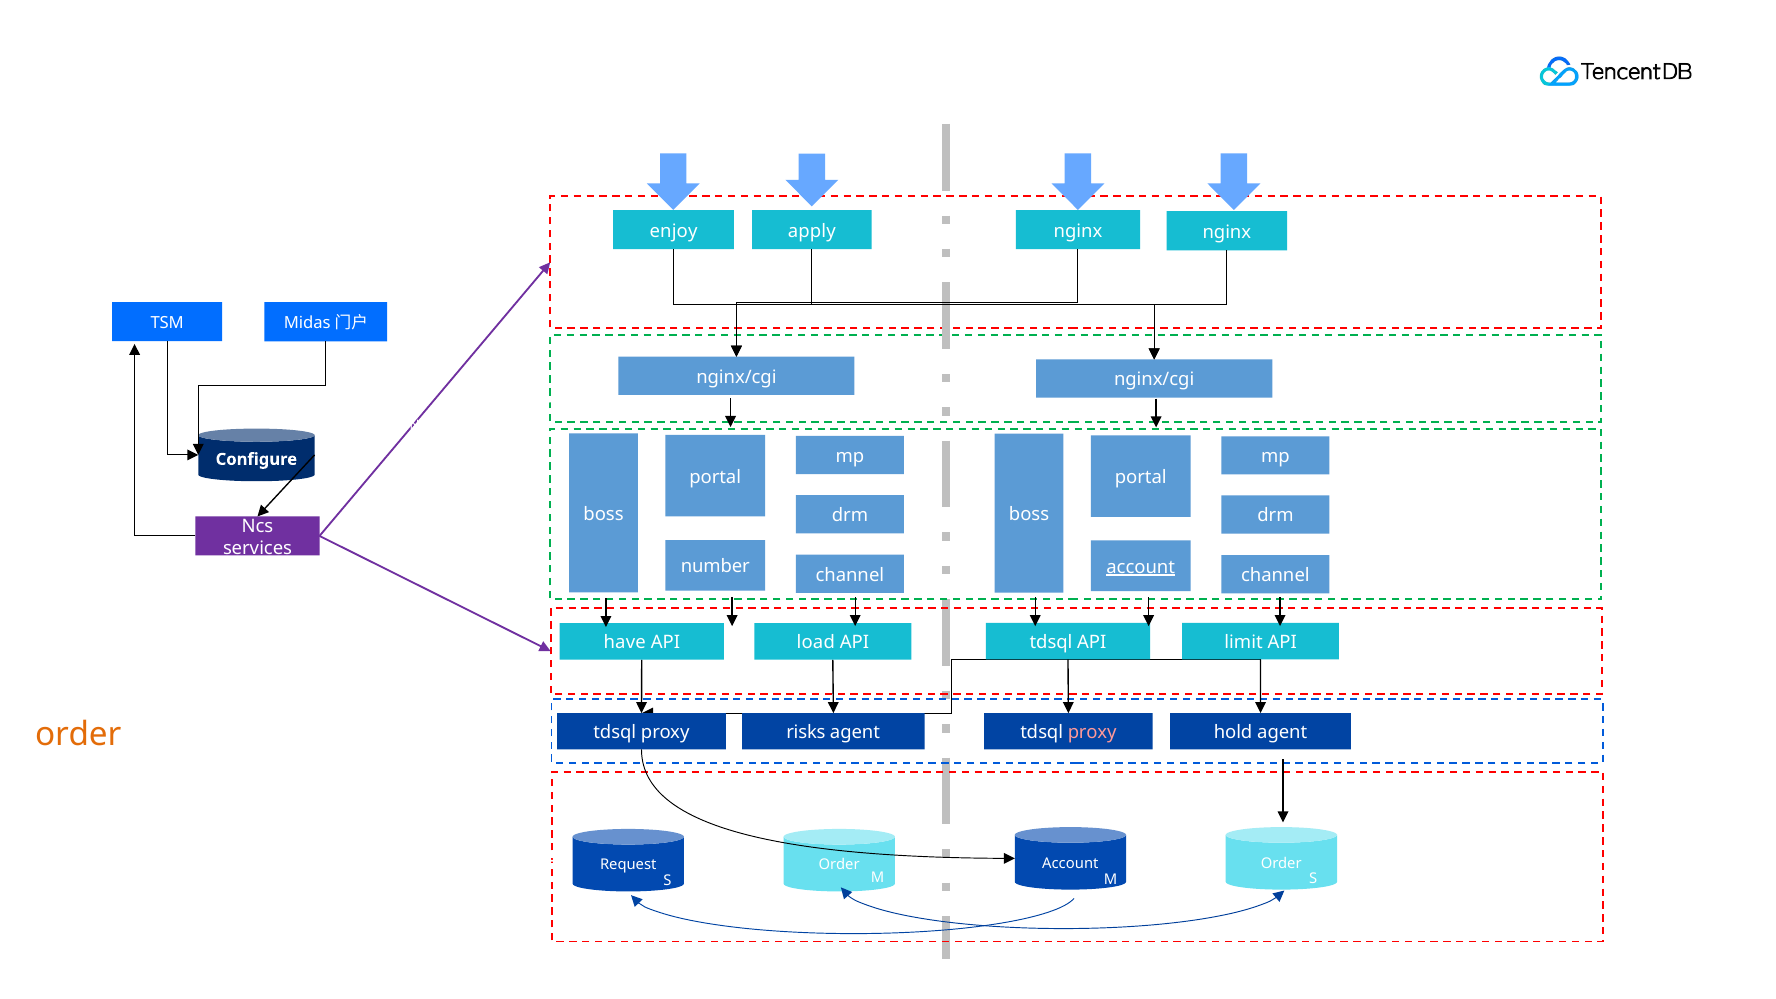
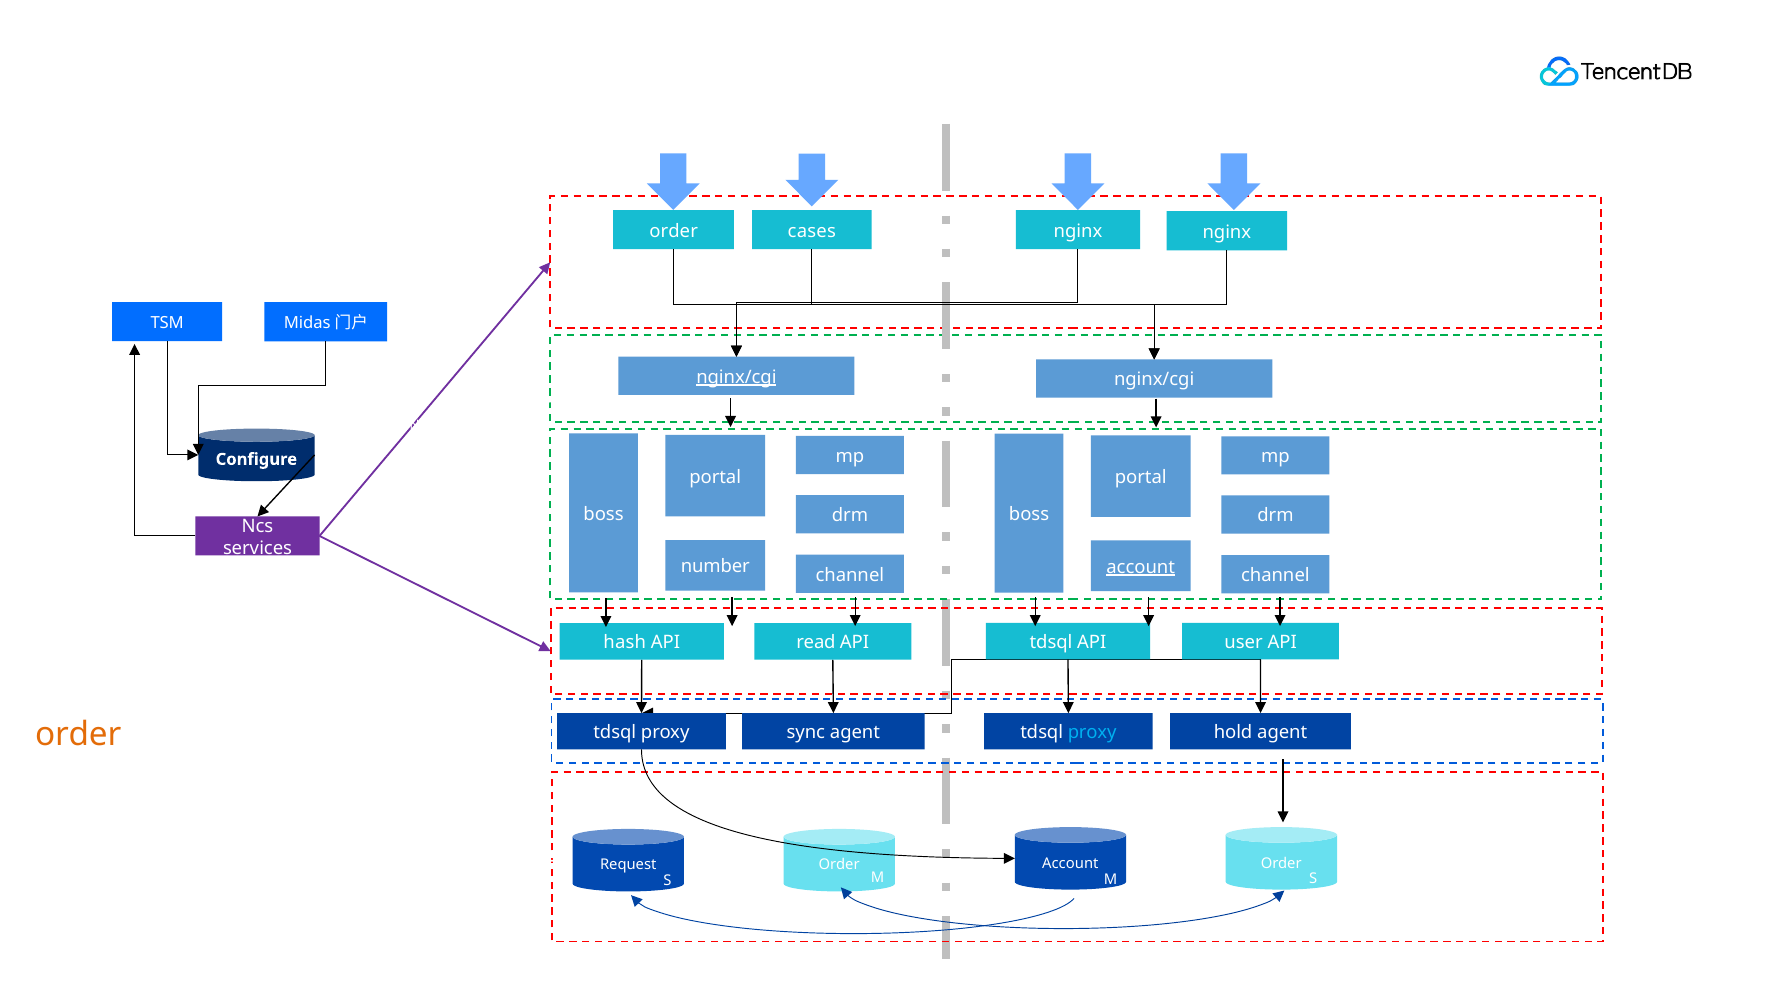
enjoy: enjoy -> order (674, 231)
apply: apply -> cases (812, 231)
nginx/cgi underline: none -> present (736, 377)
have: have -> hash (625, 643)
load: load -> read (816, 643)
limit: limit -> user (1244, 643)
proxy risks: risks -> sync (806, 733)
proxy colour: pink -> light blue (1092, 733)
